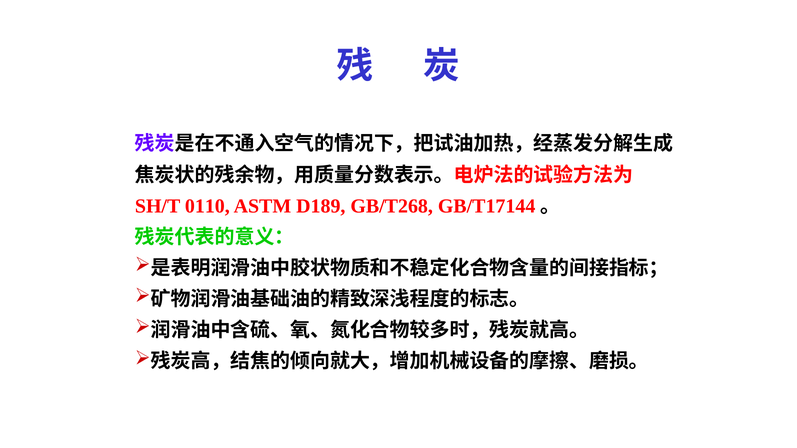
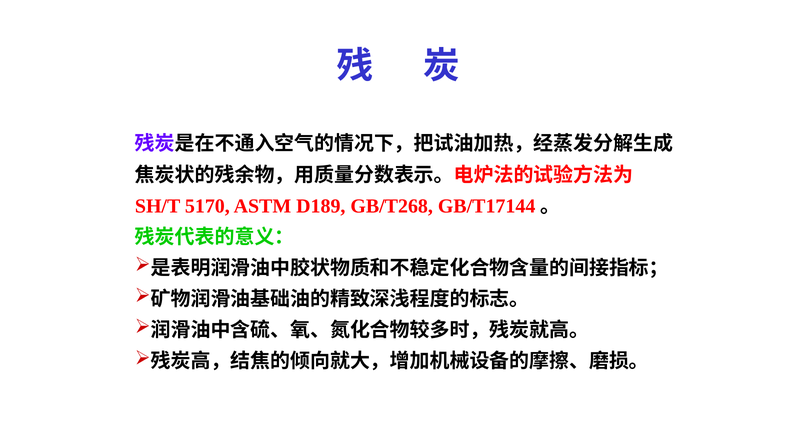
0110: 0110 -> 5170 (207, 206)
